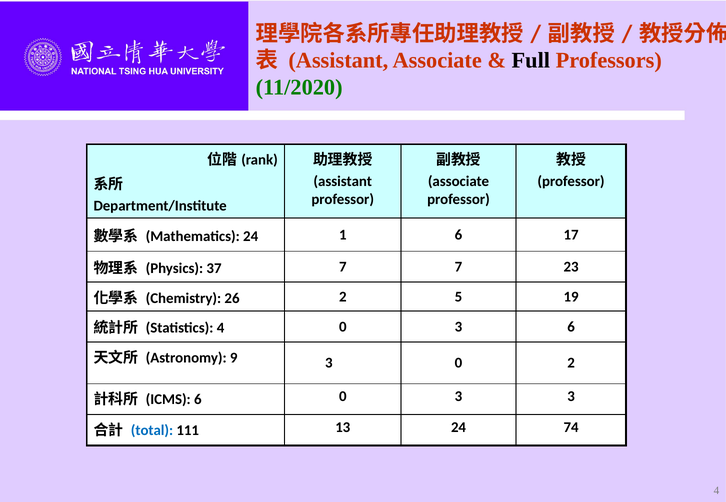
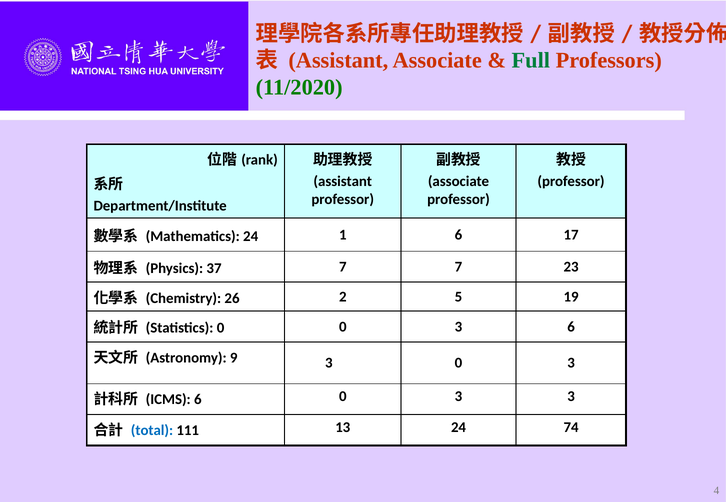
Full colour: black -> green (531, 61)
Statistics 4: 4 -> 0 (221, 328)
3 0 2: 2 -> 3 (571, 363)
